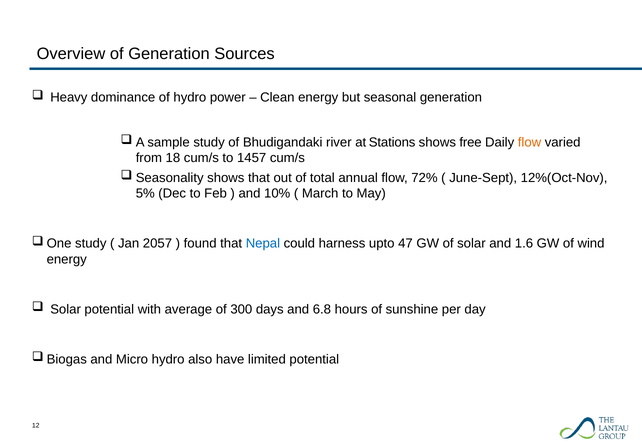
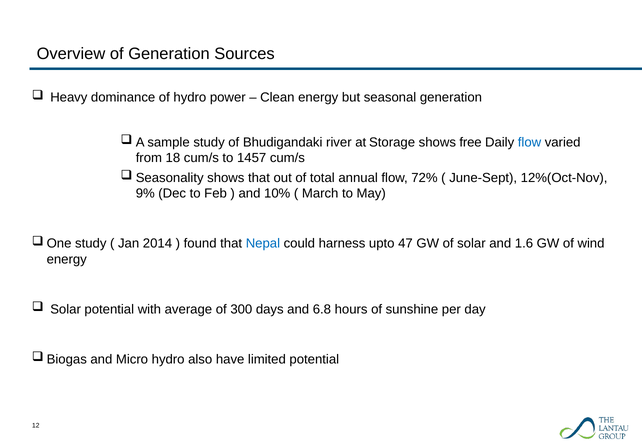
Stations: Stations -> Storage (392, 142)
flow colour: orange -> blue (530, 142)
5%: 5% -> 9% (145, 194)
2057: 2057 -> 2014 (157, 244)
